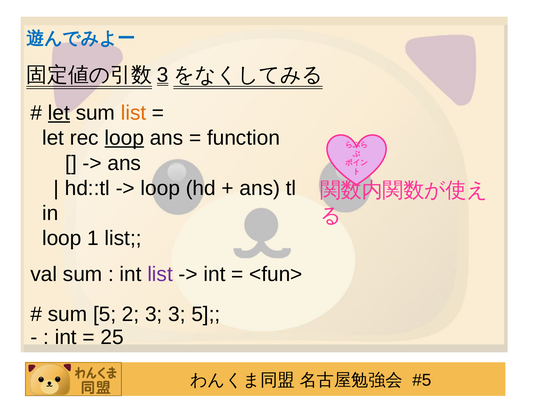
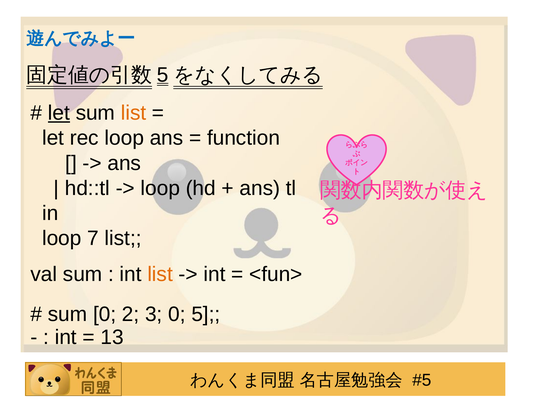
3: 3 -> 5 (163, 75)
loop underline: present -> none (124, 138)
1: 1 -> 7 (93, 238)
list colour: purple -> orange (160, 274)
sum 5: 5 -> 0 (105, 314)
3 3: 3 -> 0 (177, 314)
25: 25 -> 13 (112, 337)
